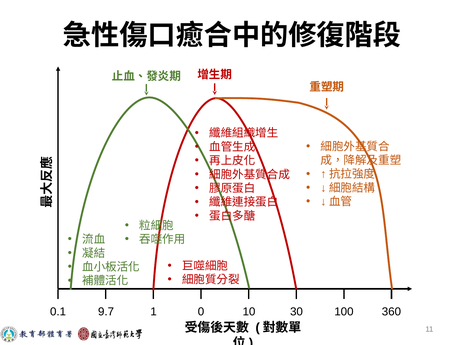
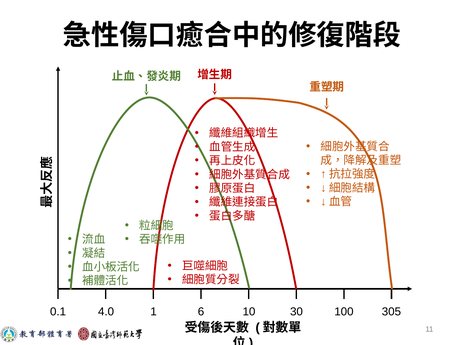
9.7: 9.7 -> 4.0 (106, 313)
0: 0 -> 6 (201, 313)
360: 360 -> 305 (391, 313)
